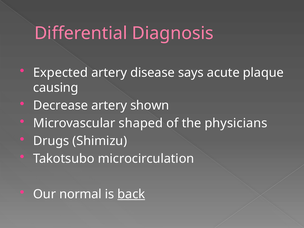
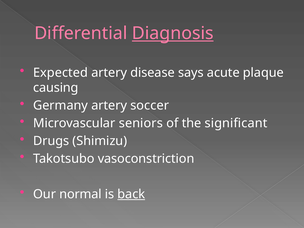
Diagnosis underline: none -> present (173, 33)
Decrease: Decrease -> Germany (61, 106)
shown: shown -> soccer (150, 106)
shaped: shaped -> seniors (141, 123)
physicians: physicians -> significant (236, 123)
microcirculation: microcirculation -> vasoconstriction (146, 159)
